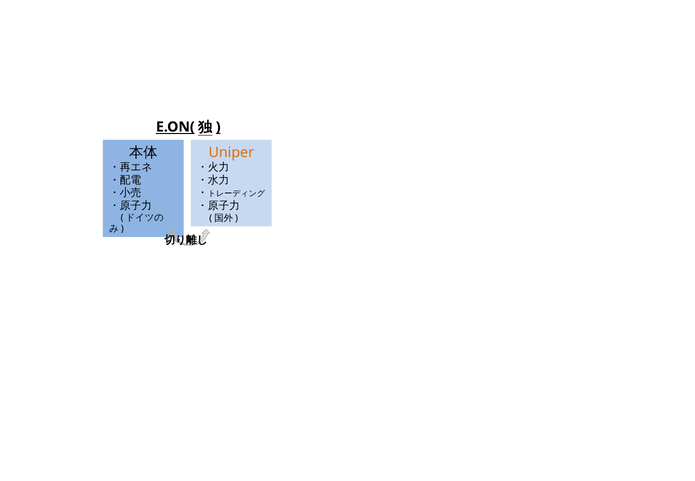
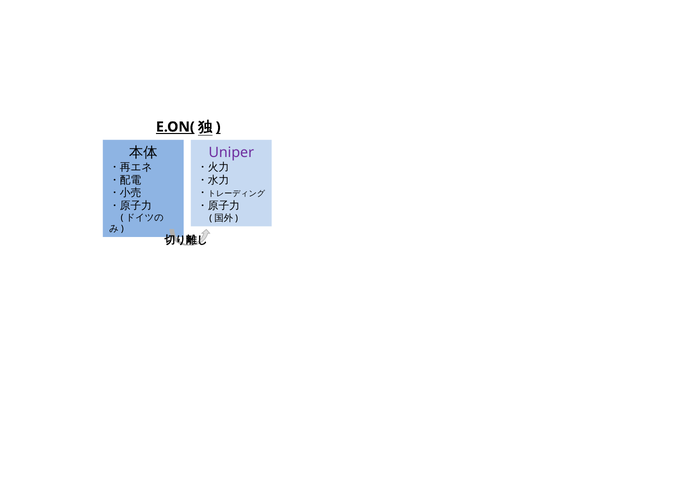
Uniper colour: orange -> purple (231, 153)
